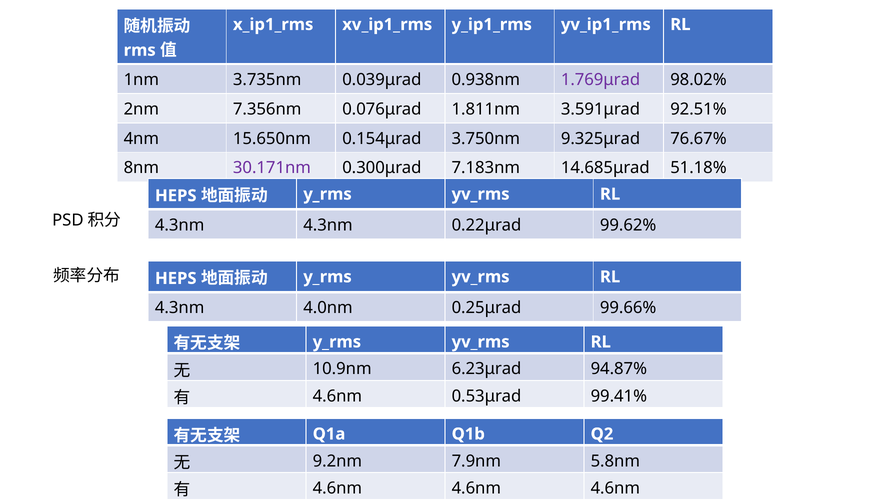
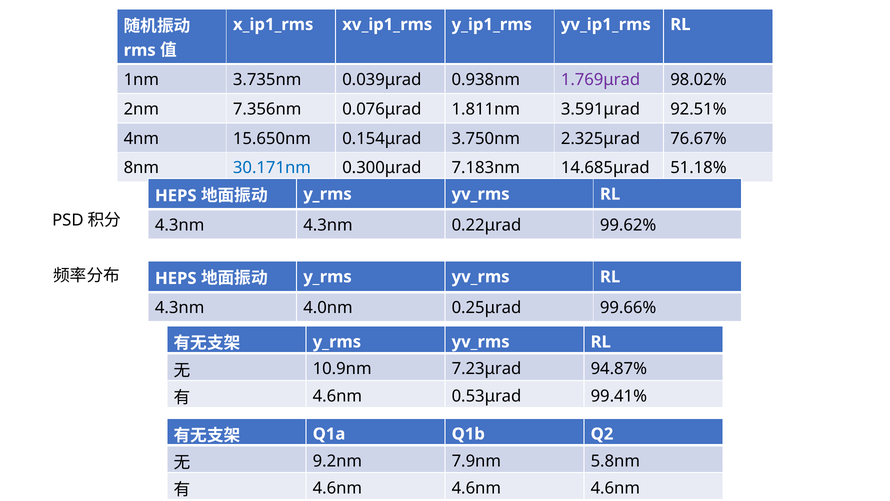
9.325μrad: 9.325μrad -> 2.325μrad (601, 138)
30.171nm colour: purple -> blue (272, 168)
6.23μrad: 6.23μrad -> 7.23μrad (487, 369)
